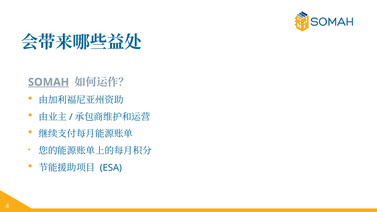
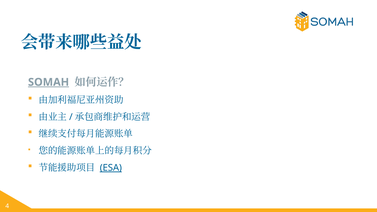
ESA underline: none -> present (111, 168)
